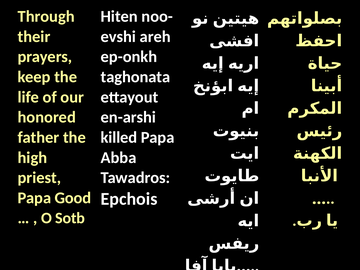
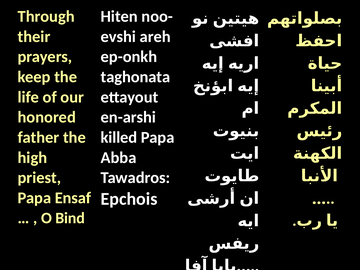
Good: Good -> Ensaf (73, 198)
Sotb: Sotb -> Bind (70, 218)
